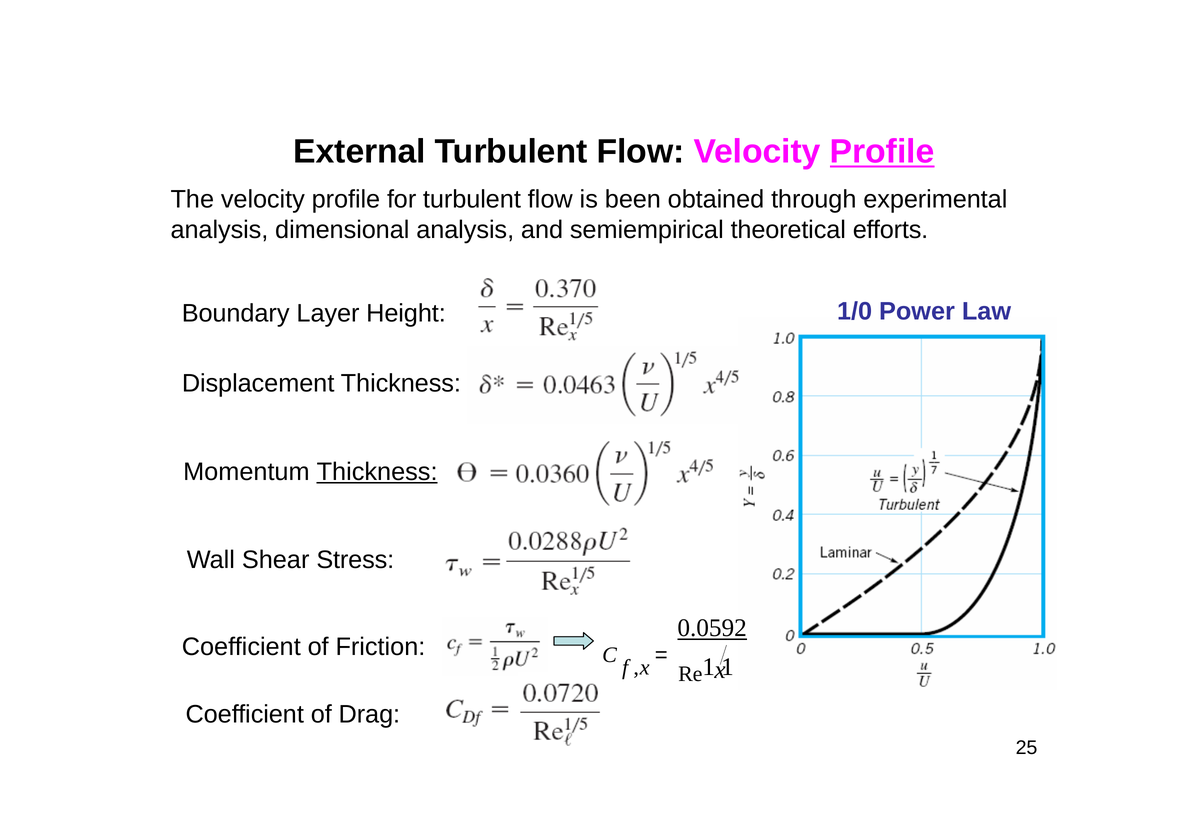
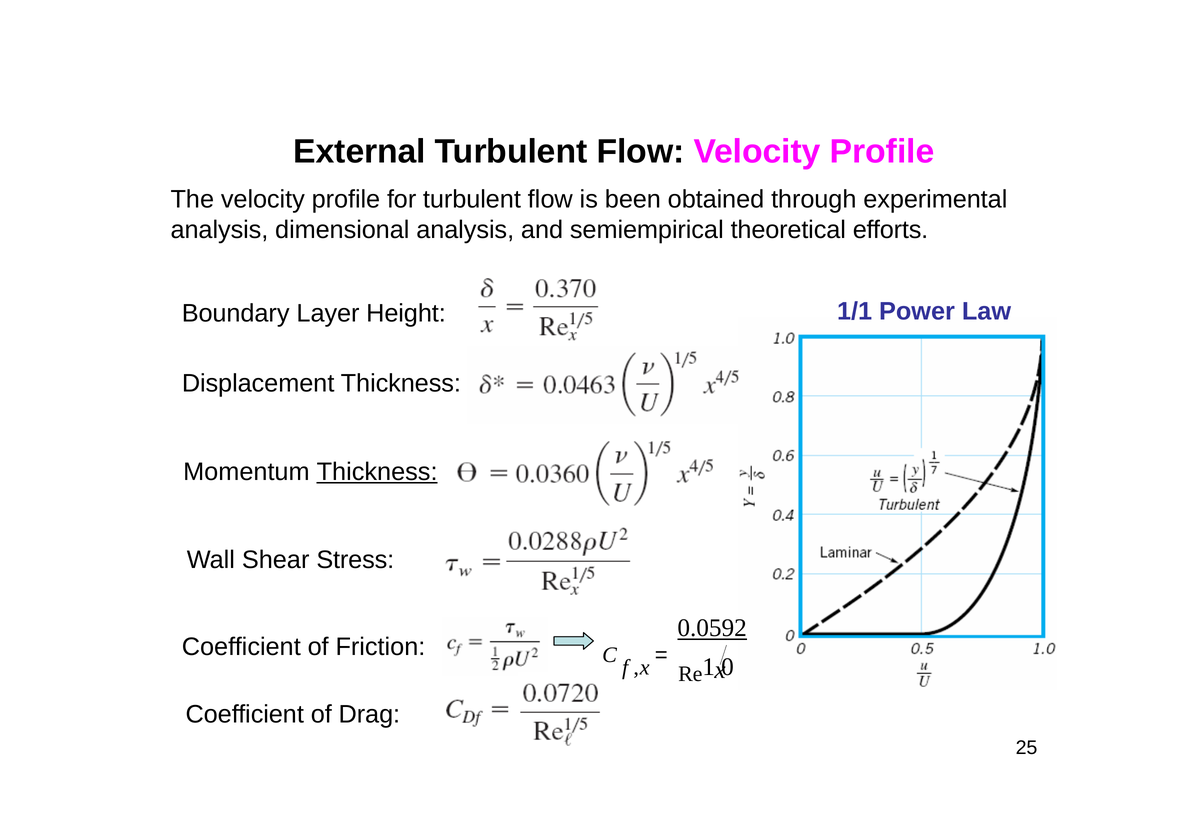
Profile underline: present -> none (882, 152)
1/0: 1/0 -> 1/1 (855, 312)
1: 1 -> 0 (728, 667)
